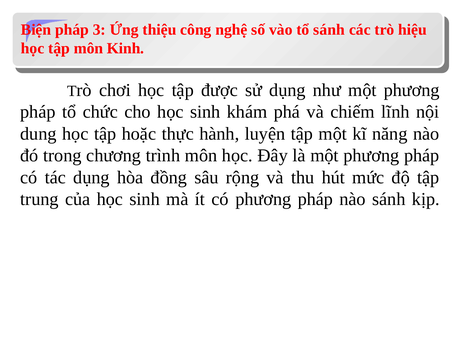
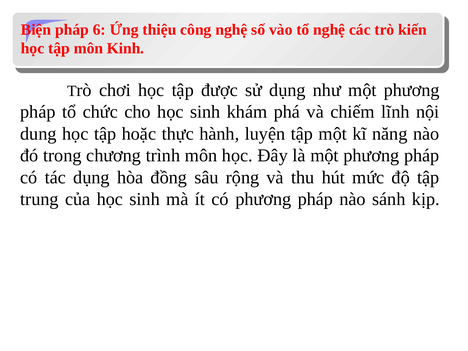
3: 3 -> 6 (99, 30)
tổ sánh: sánh -> nghệ (329, 30)
hiệu: hiệu -> kiến (413, 30)
